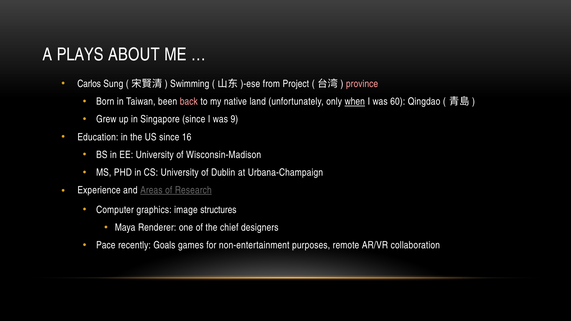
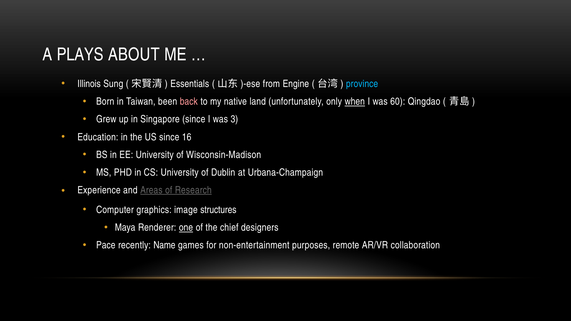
Carlos: Carlos -> Illinois (89, 84)
Swimming: Swimming -> Essentials (190, 84)
Project: Project -> Engine (296, 84)
province colour: pink -> light blue (362, 84)
9: 9 -> 3 (234, 119)
one underline: none -> present (186, 228)
Goals: Goals -> Name (164, 245)
